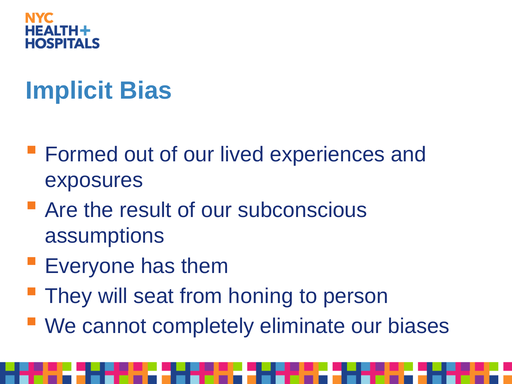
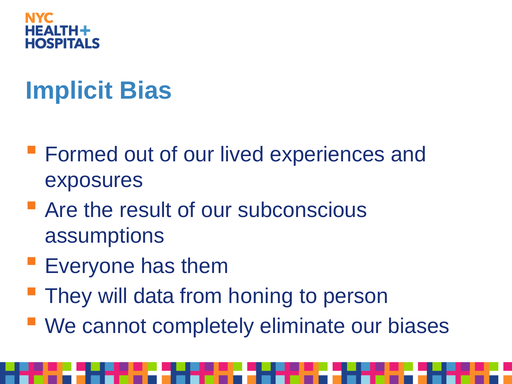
seat: seat -> data (154, 296)
